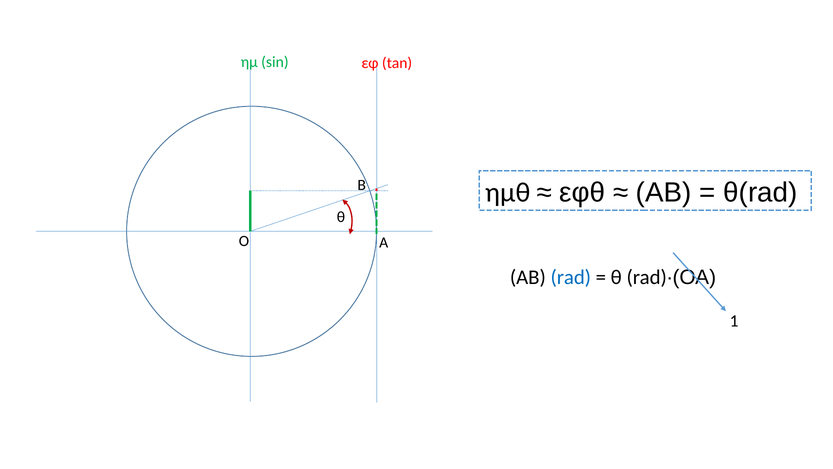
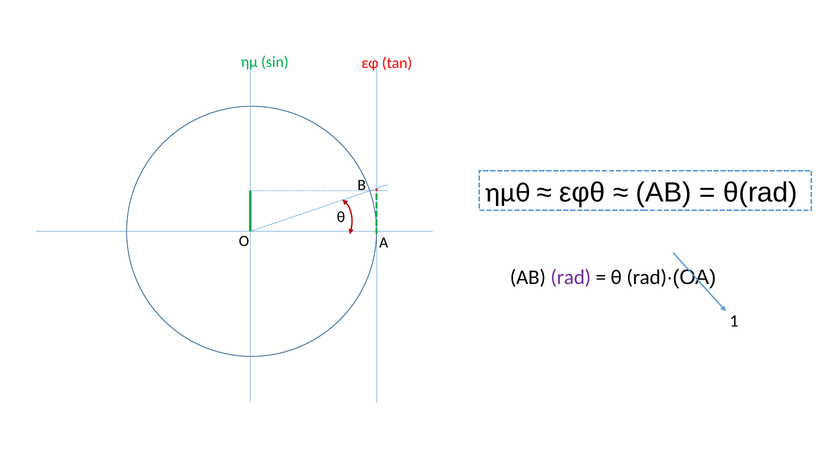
rad colour: blue -> purple (571, 277)
